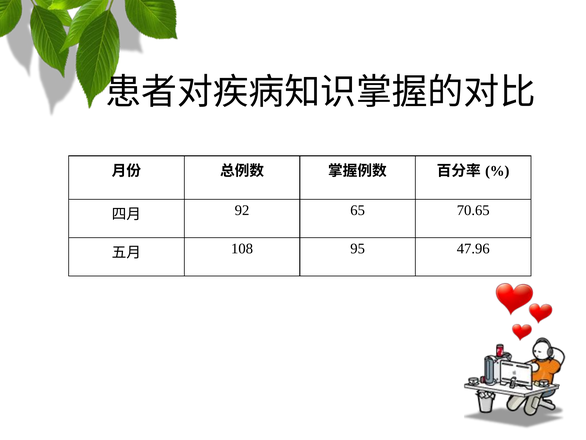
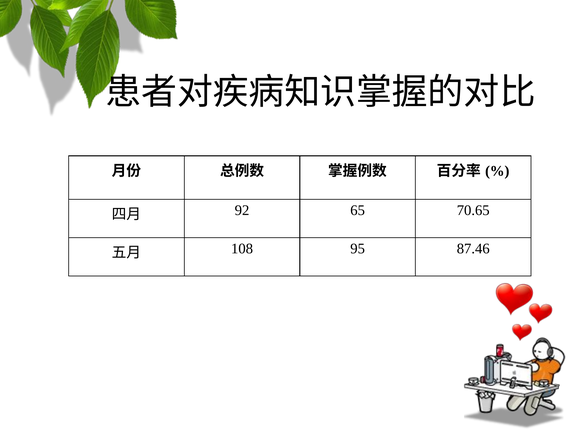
47.96: 47.96 -> 87.46 (473, 248)
